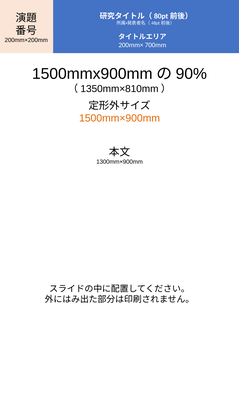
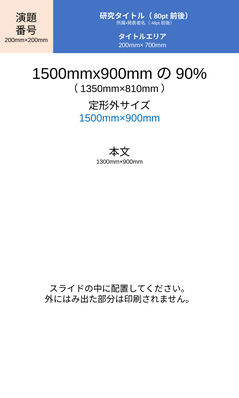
1500mm×900mm colour: orange -> blue (120, 118)
